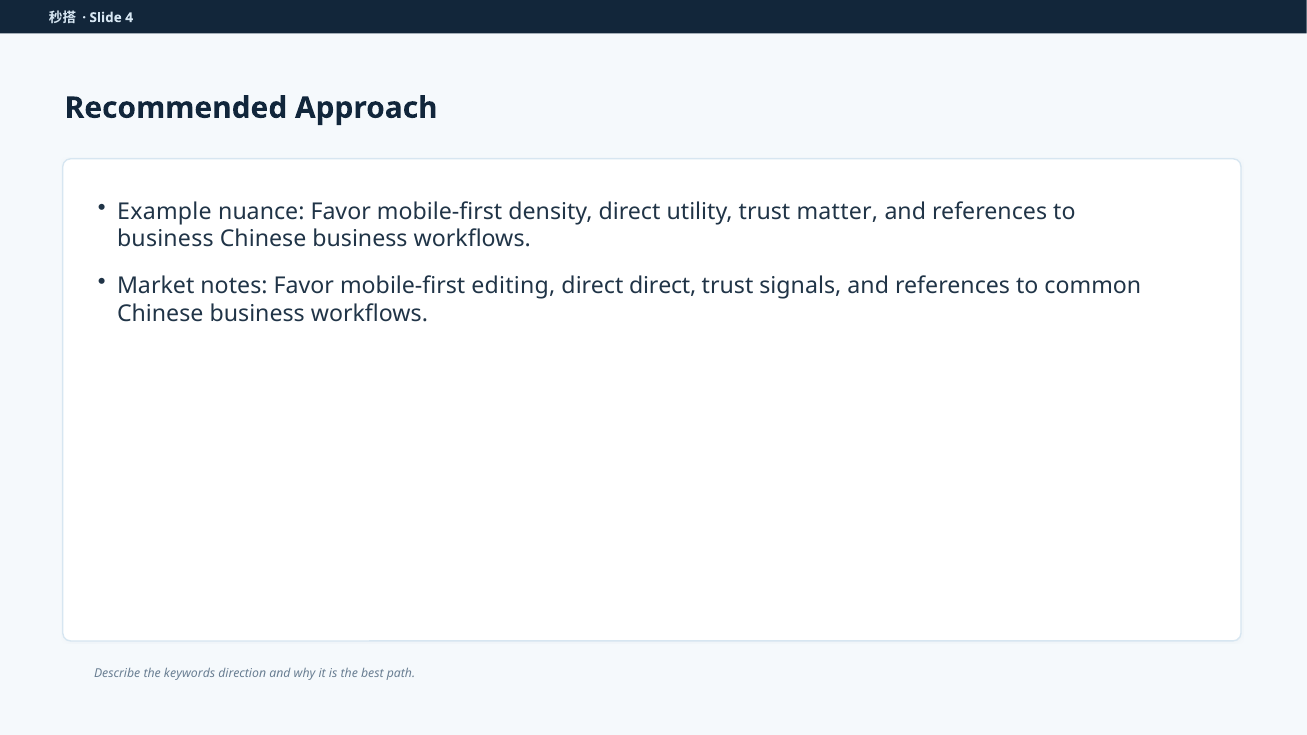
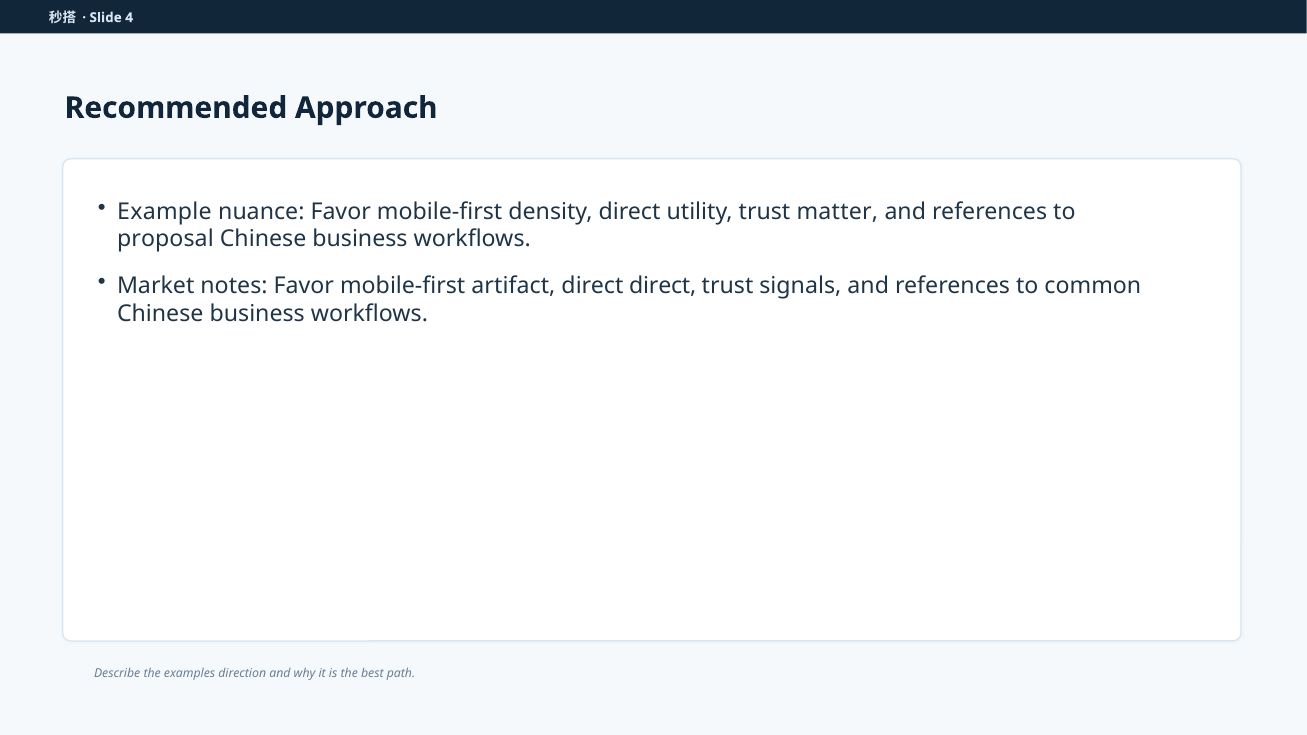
business: business -> proposal (165, 239)
editing: editing -> artifact (513, 286)
keywords: keywords -> examples (190, 673)
